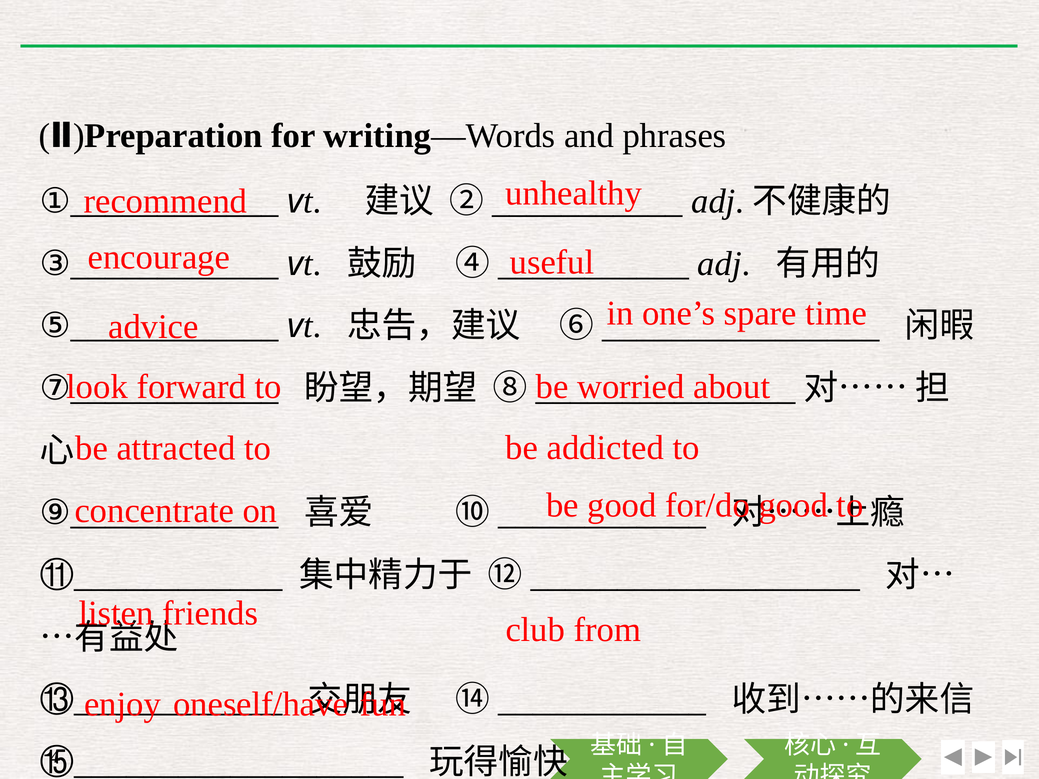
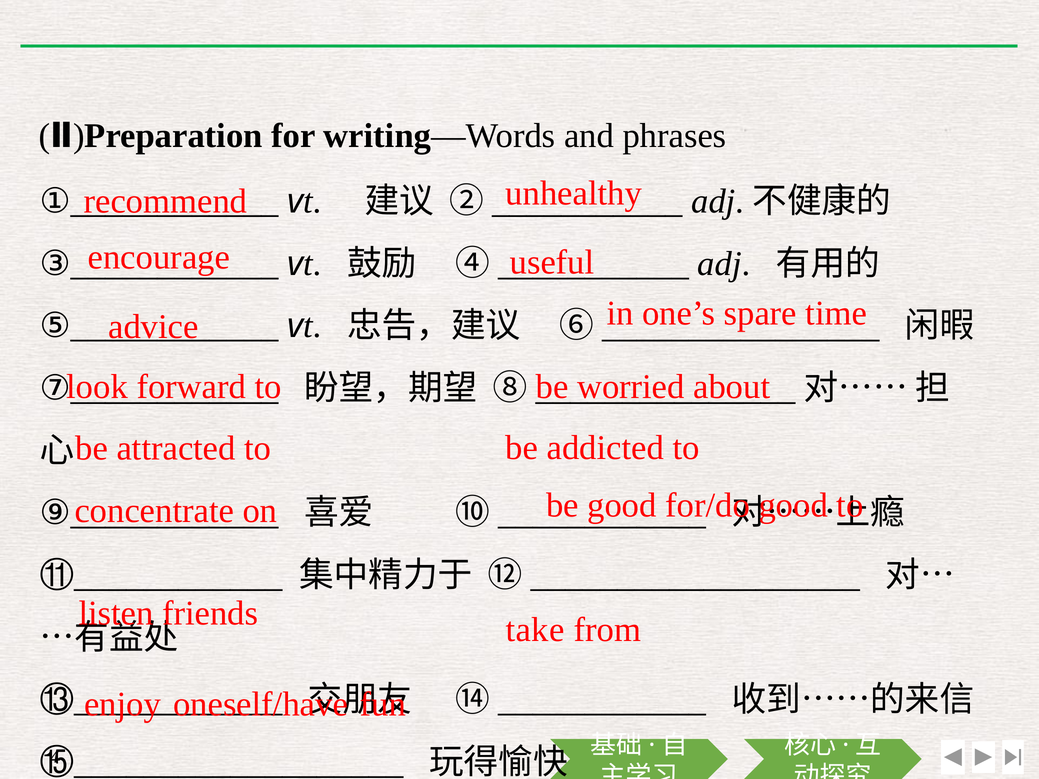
club: club -> take (535, 630)
